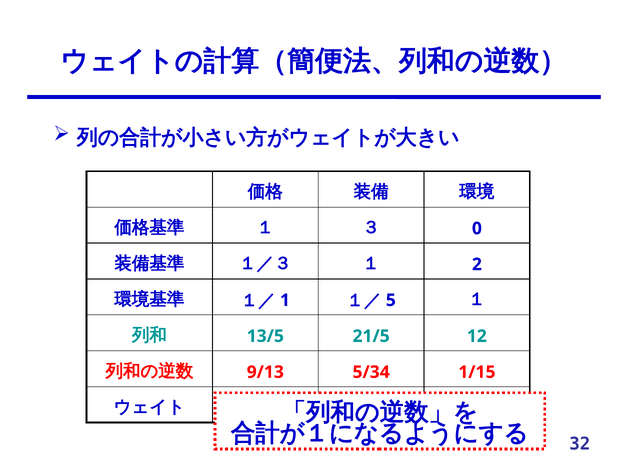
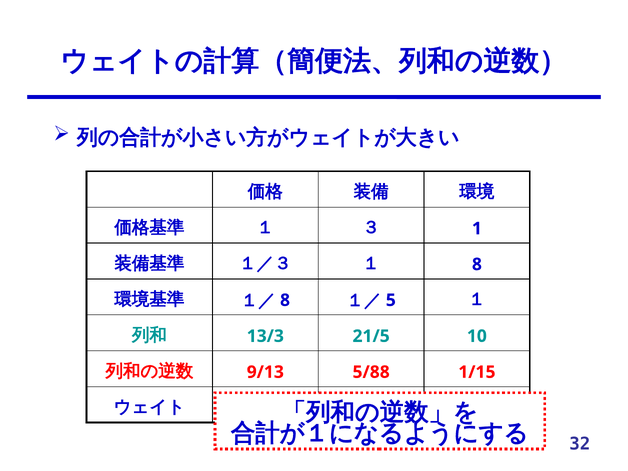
0: 0 -> 1 (477, 229)
１ 2: 2 -> 8 (477, 264)
1: 1 -> 8 (285, 300)
13/5: 13/5 -> 13/3 (265, 336)
12: 12 -> 10 (477, 336)
5/34: 5/34 -> 5/88 (371, 372)
